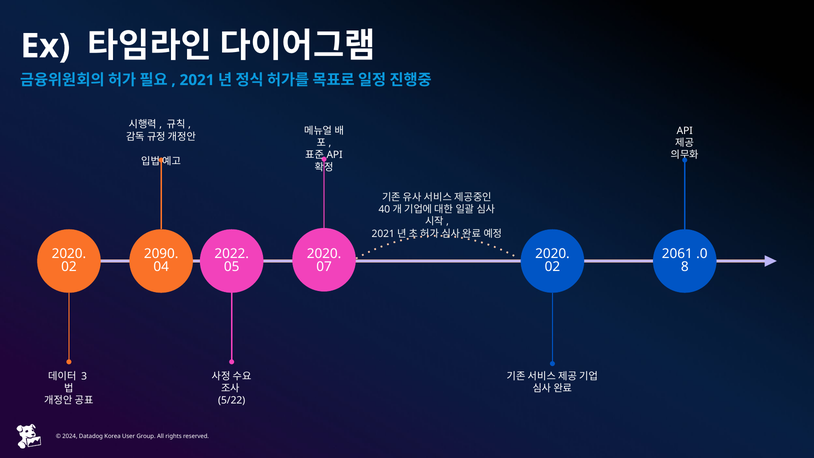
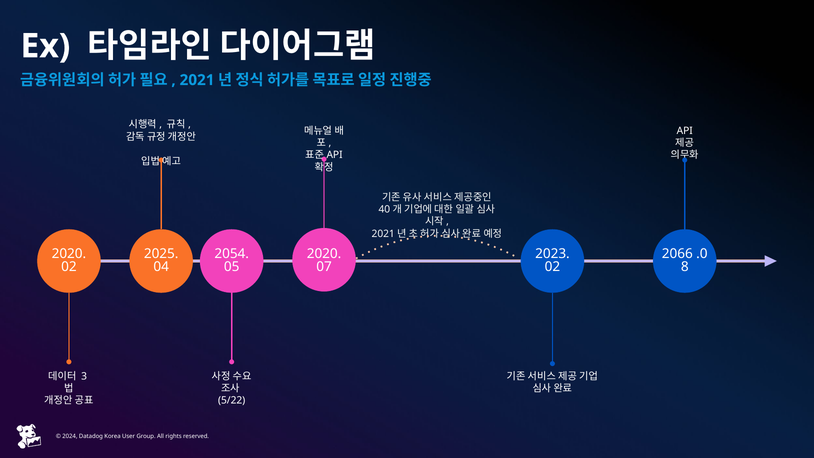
2090: 2090 -> 2025 (161, 254)
2022: 2022 -> 2054 (232, 254)
2020: 2020 -> 2023 (552, 254)
2061: 2061 -> 2066 (677, 254)
